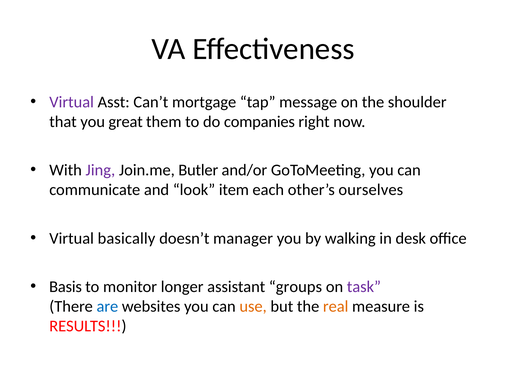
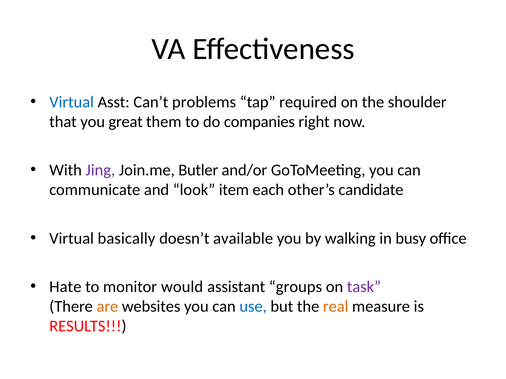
Virtual colour: purple -> blue (72, 102)
mortgage: mortgage -> problems (204, 102)
message: message -> required (308, 102)
ourselves: ourselves -> candidate (371, 190)
manager: manager -> available (243, 239)
desk: desk -> busy (411, 239)
Basis: Basis -> Hate (65, 287)
longer: longer -> would (182, 287)
are colour: blue -> orange (107, 307)
use colour: orange -> blue (253, 307)
